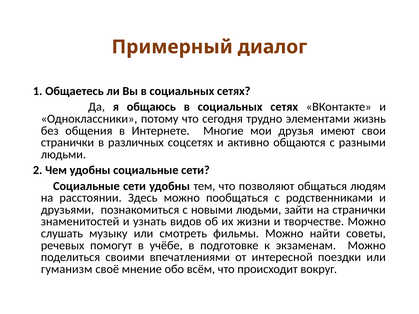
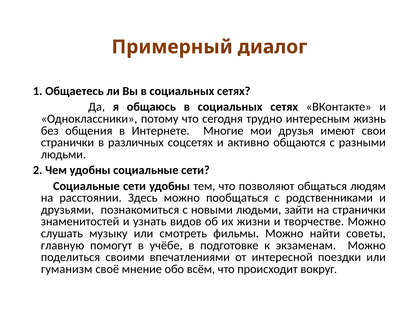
элементами: элементами -> интересным (318, 119)
речевых: речевых -> главную (63, 246)
